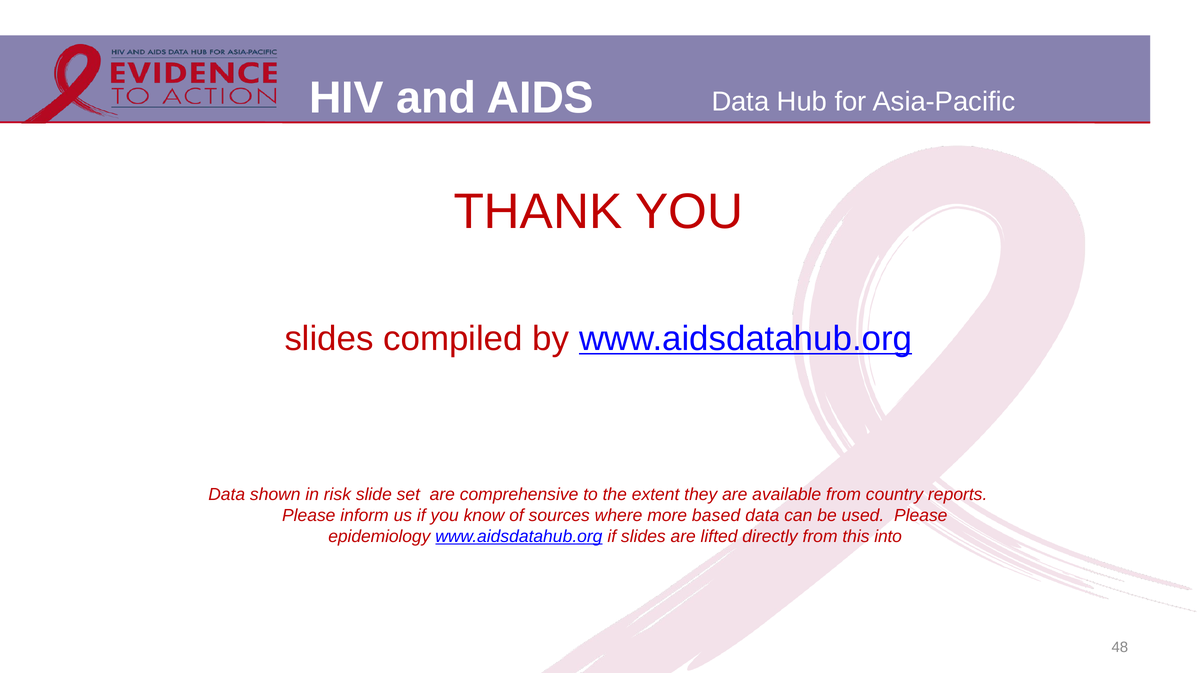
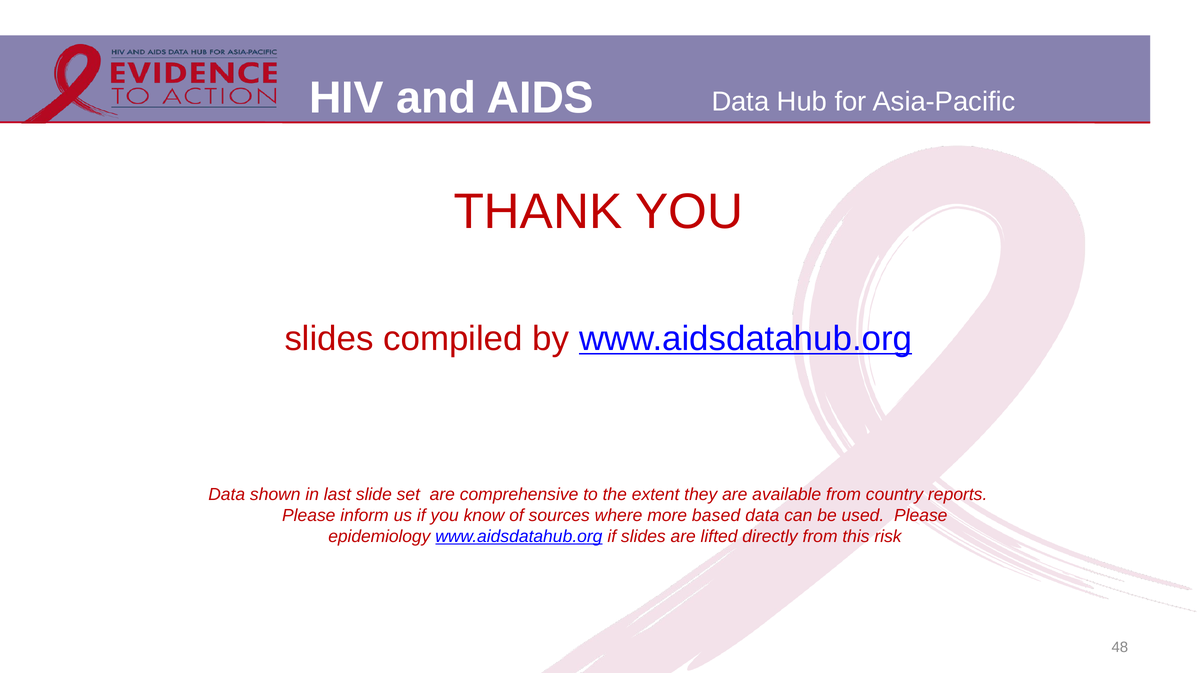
risk: risk -> last (337, 495)
into: into -> risk (888, 537)
